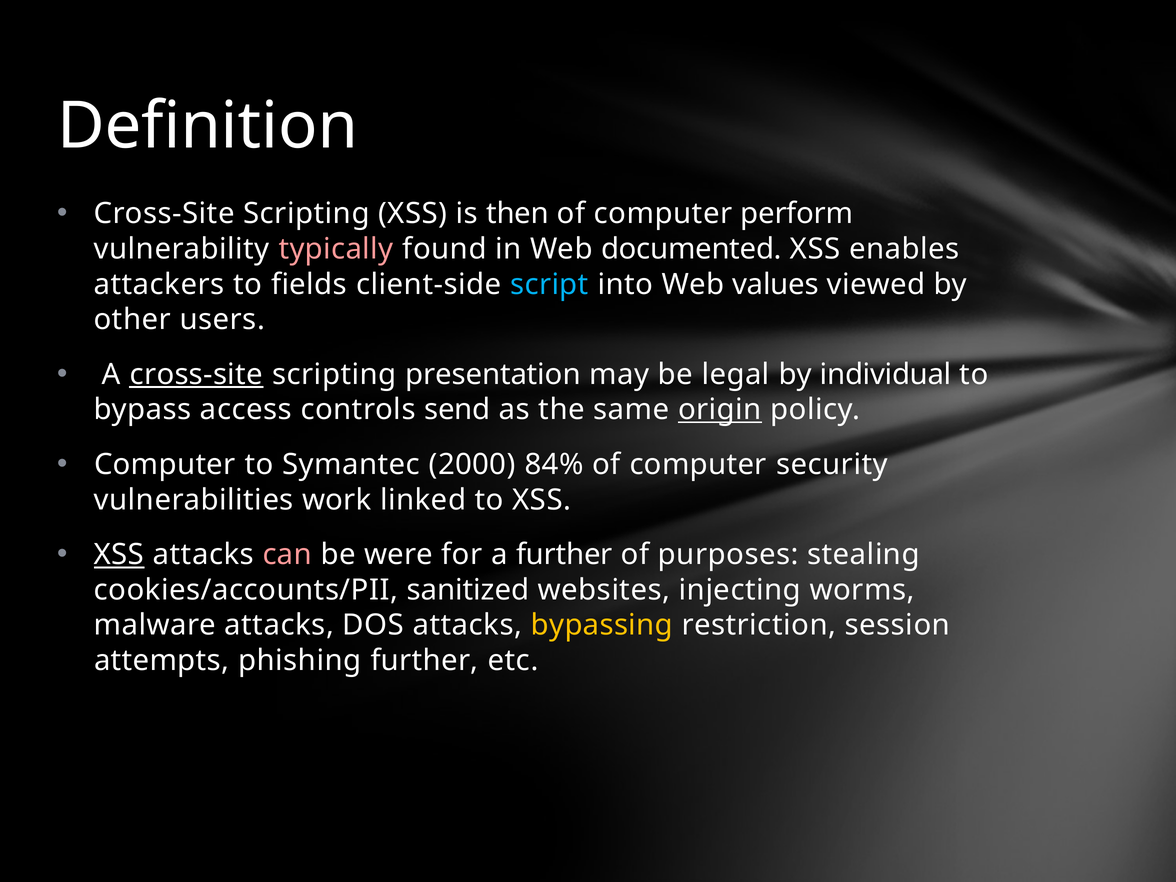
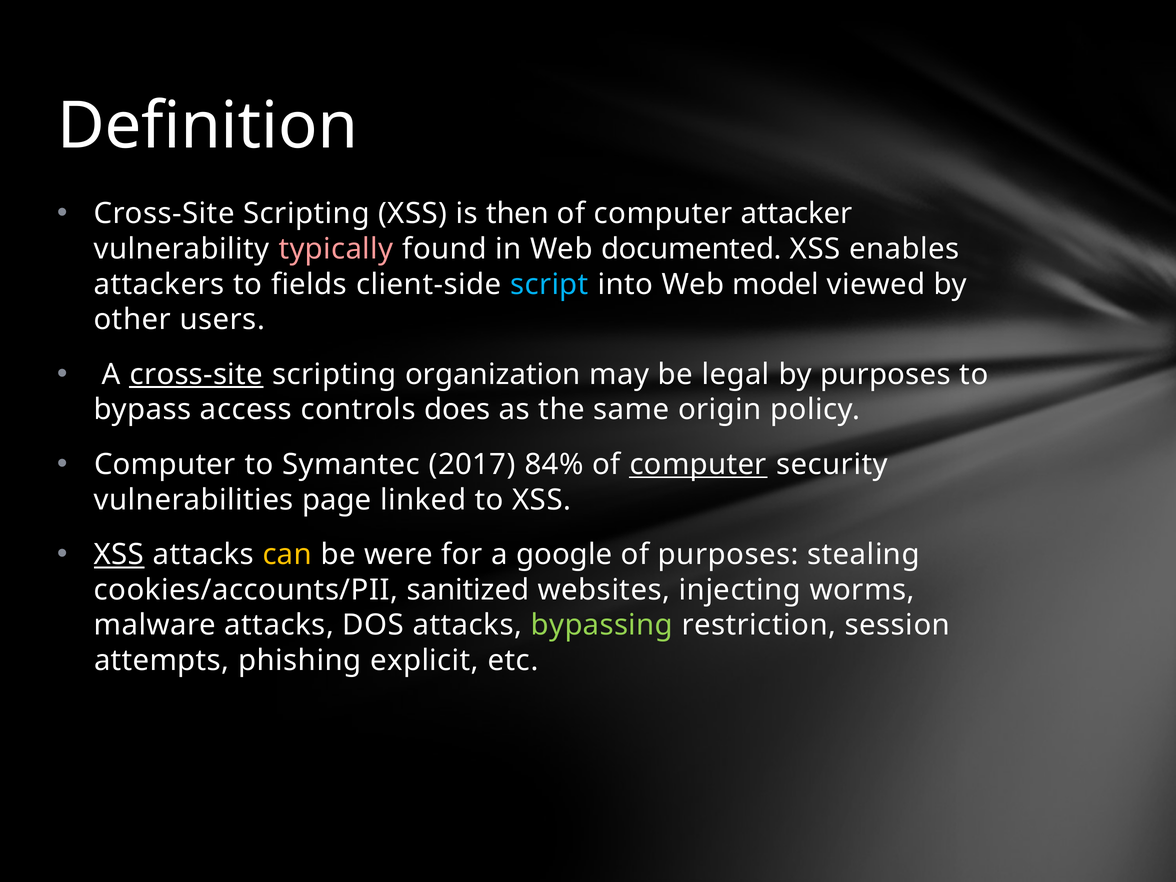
perform: perform -> attacker (797, 214)
values: values -> model (776, 284)
presentation: presentation -> organization (493, 374)
by individual: individual -> purposes (885, 374)
send: send -> does (457, 410)
origin underline: present -> none (720, 410)
2000: 2000 -> 2017 (472, 465)
computer underline: none -> present (698, 465)
work: work -> page (337, 500)
can colour: pink -> yellow (287, 555)
a further: further -> google (564, 555)
bypassing colour: yellow -> light green (602, 625)
phishing further: further -> explicit (424, 661)
